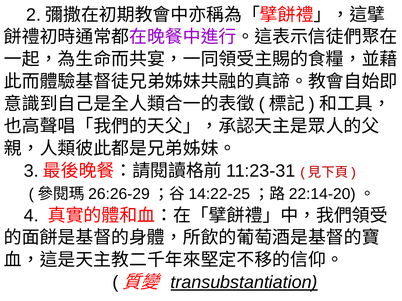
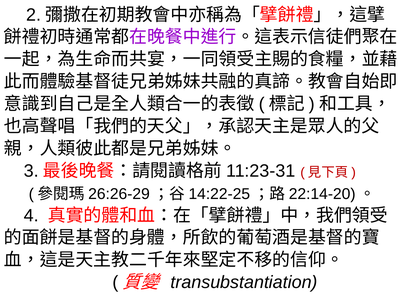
transubstantiation underline: present -> none (244, 283)
